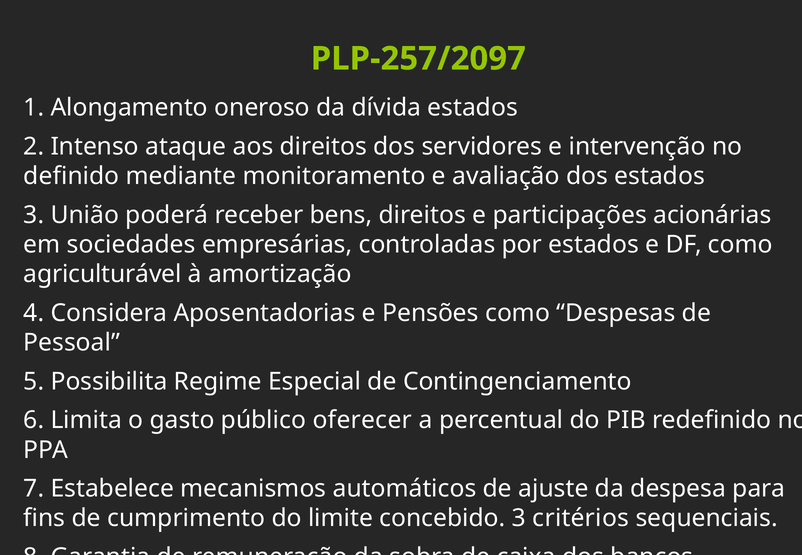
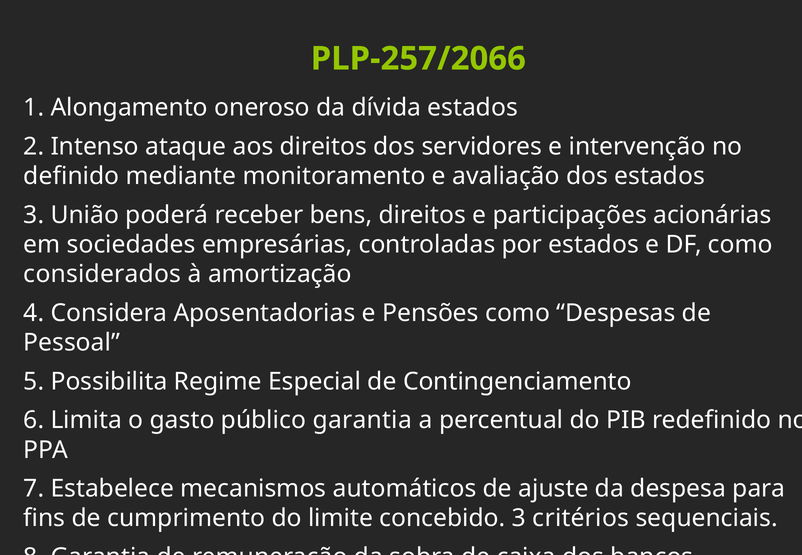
PLP-257/2097: PLP-257/2097 -> PLP-257/2066 (418, 59)
agriculturável: agriculturável -> considerados (102, 274)
público oferecer: oferecer -> garantia (362, 420)
